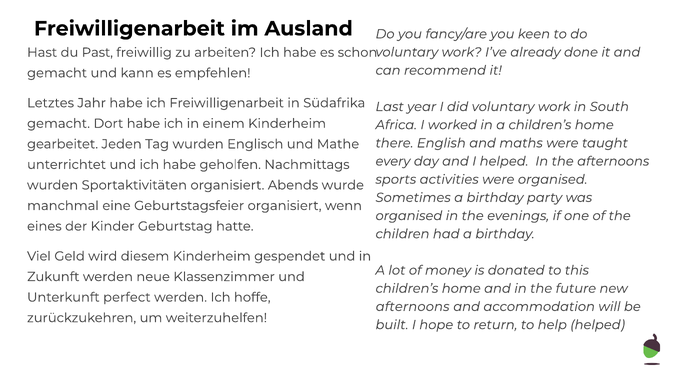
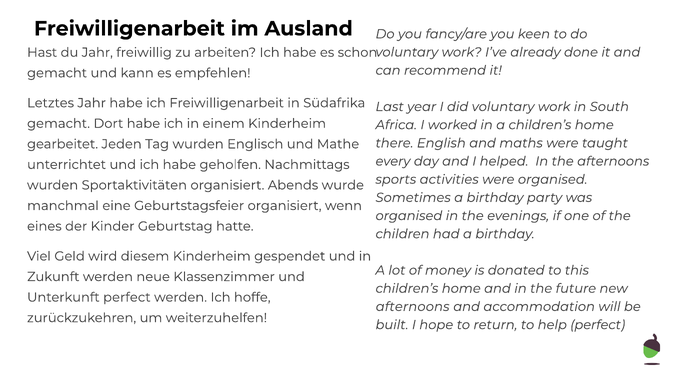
du Past: Past -> Jahr (97, 52)
help helped: helped -> perfect (598, 324)
